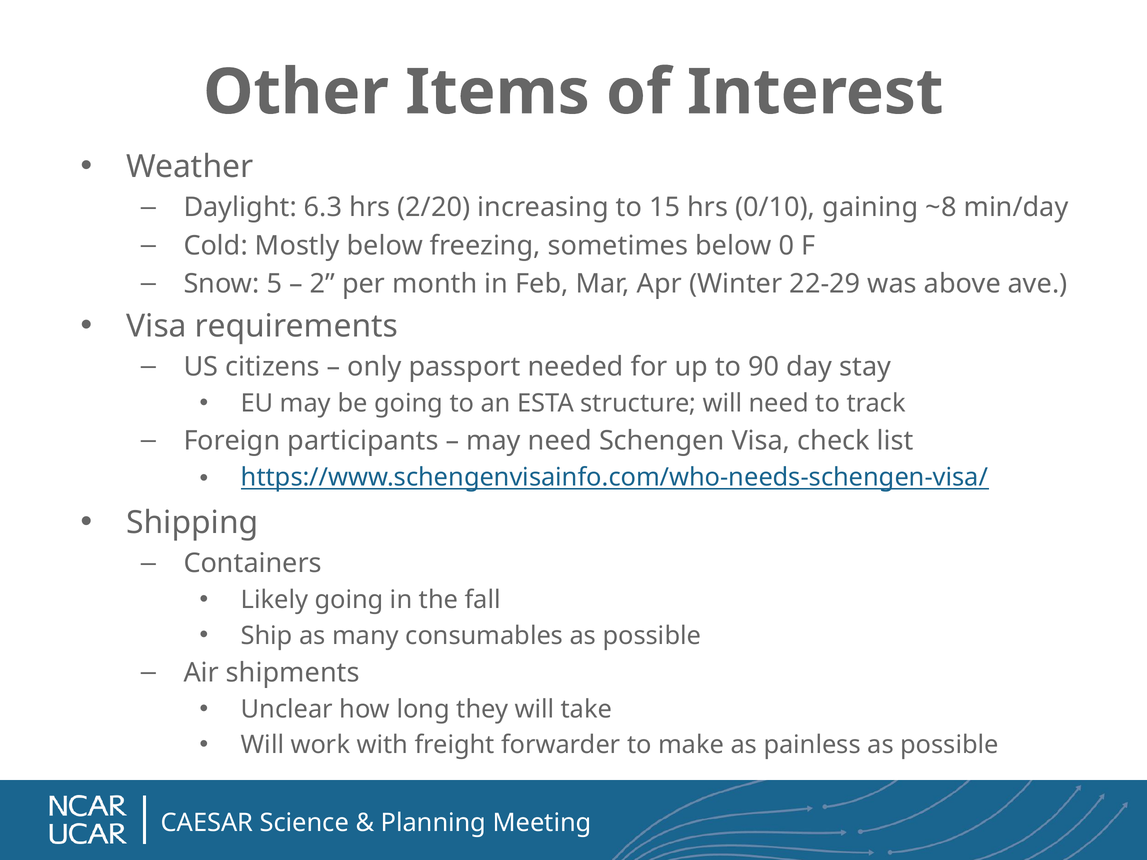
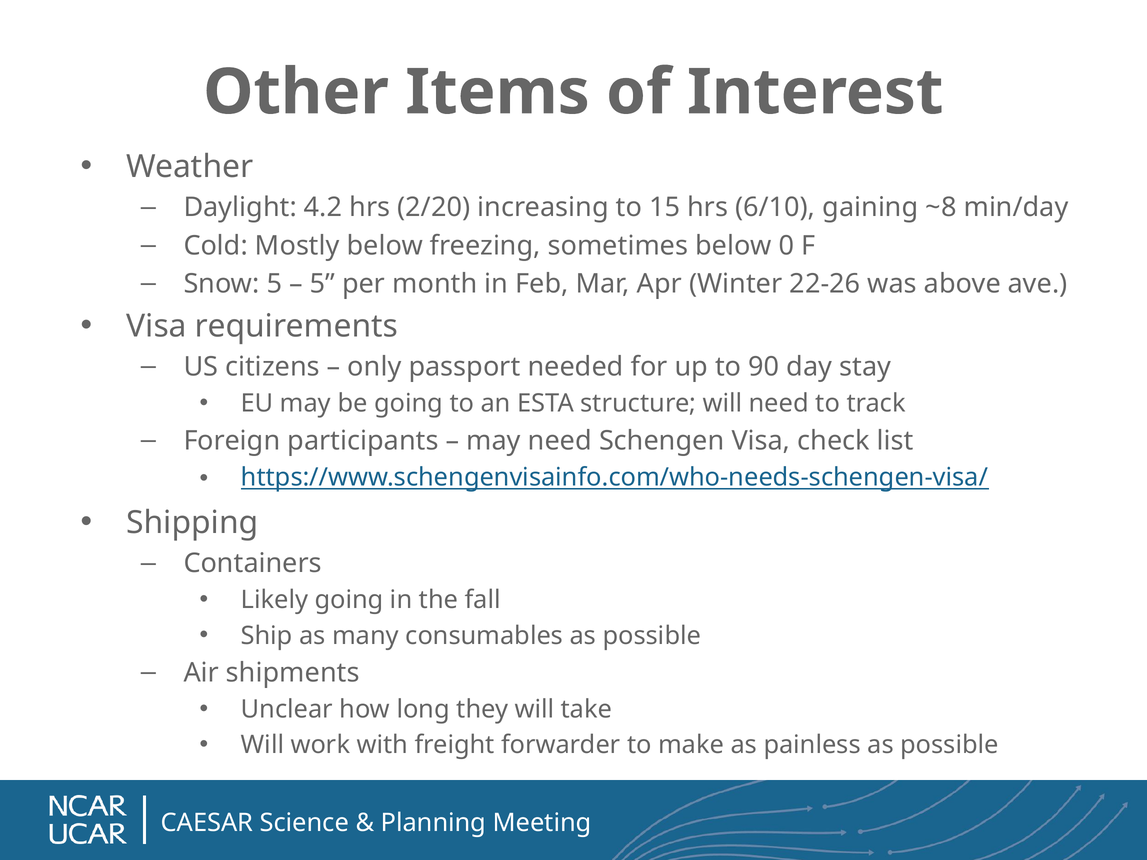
6.3: 6.3 -> 4.2 (323, 208)
0/10: 0/10 -> 6/10 (775, 208)
2: 2 -> 5 (322, 284)
22-29: 22-29 -> 22-26 (825, 284)
